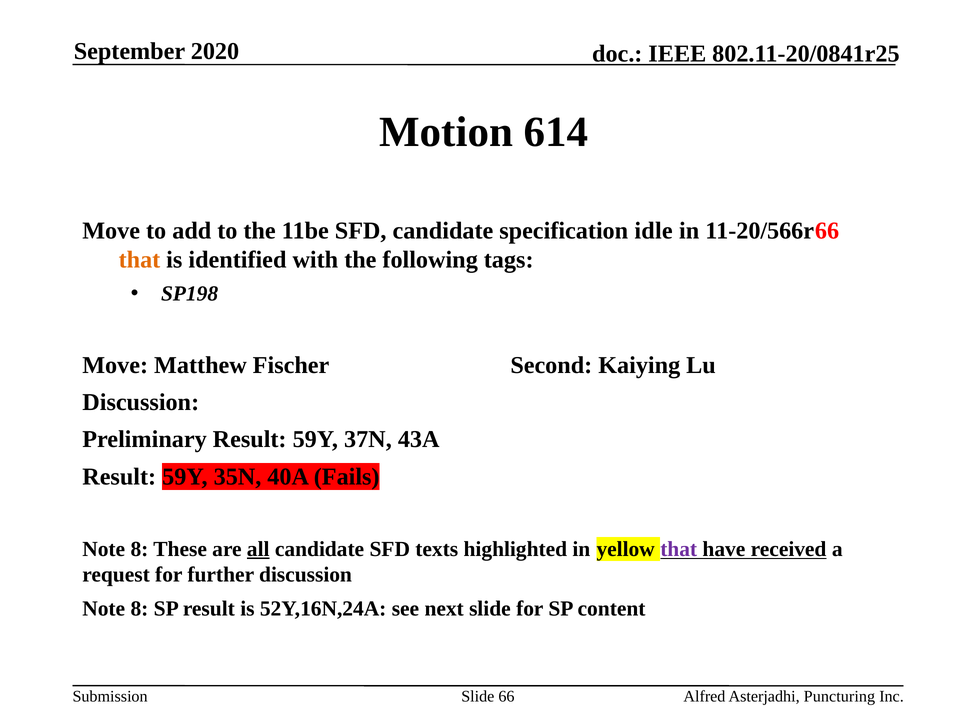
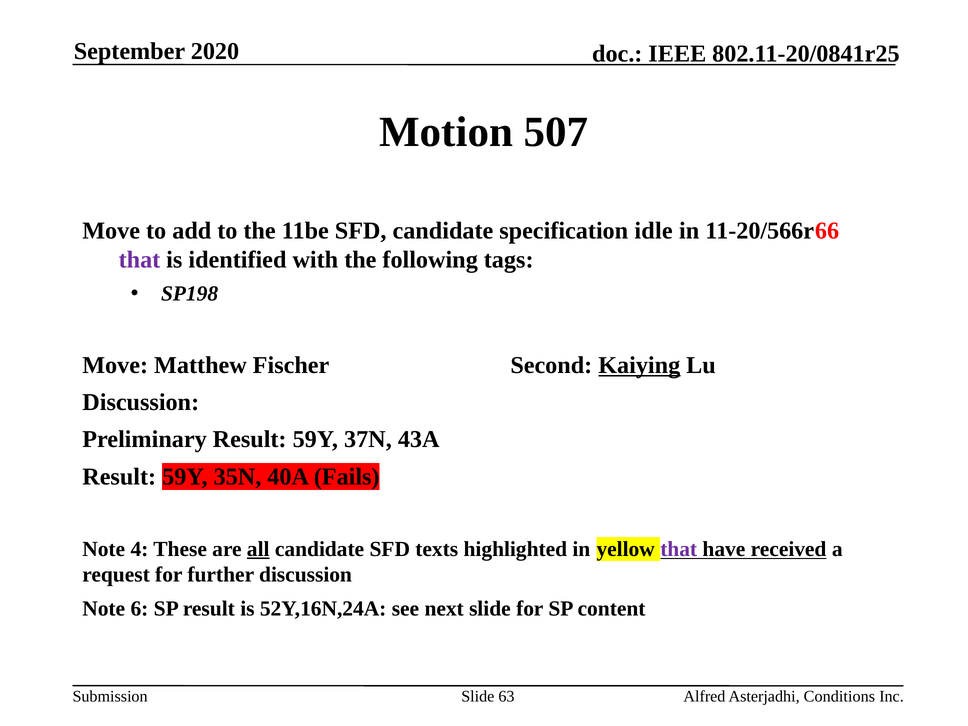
614: 614 -> 507 (556, 132)
that colour: orange -> purple (139, 260)
Kaiying underline: none -> present (639, 365)
8: 8 -> 4 (139, 549)
8: 8 -> 6 (139, 609)
66: 66 -> 63 (506, 696)
Puncturing: Puncturing -> Conditions (839, 696)
